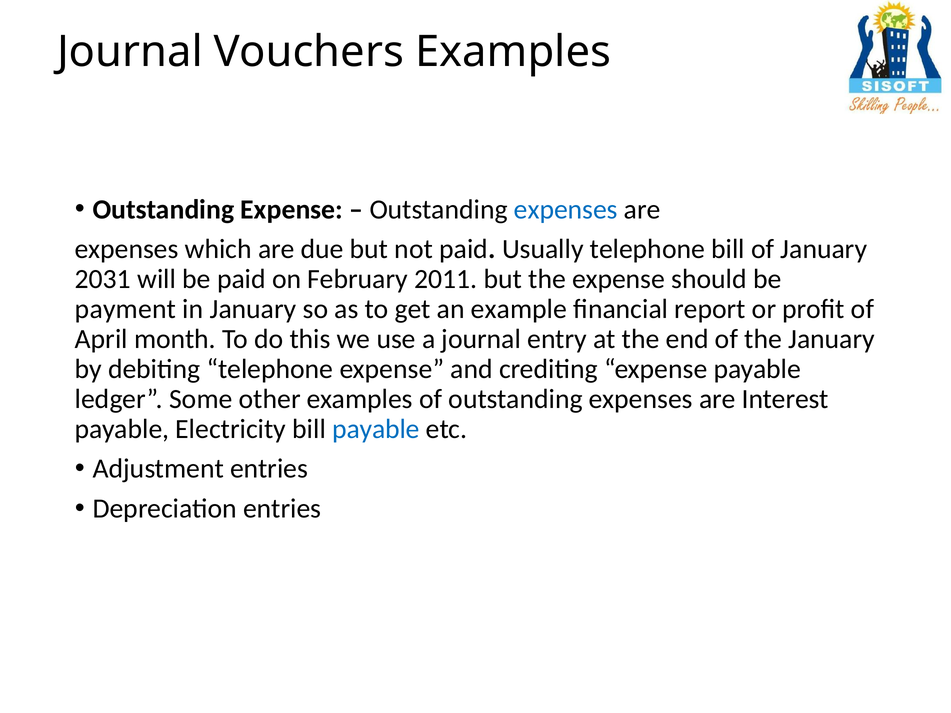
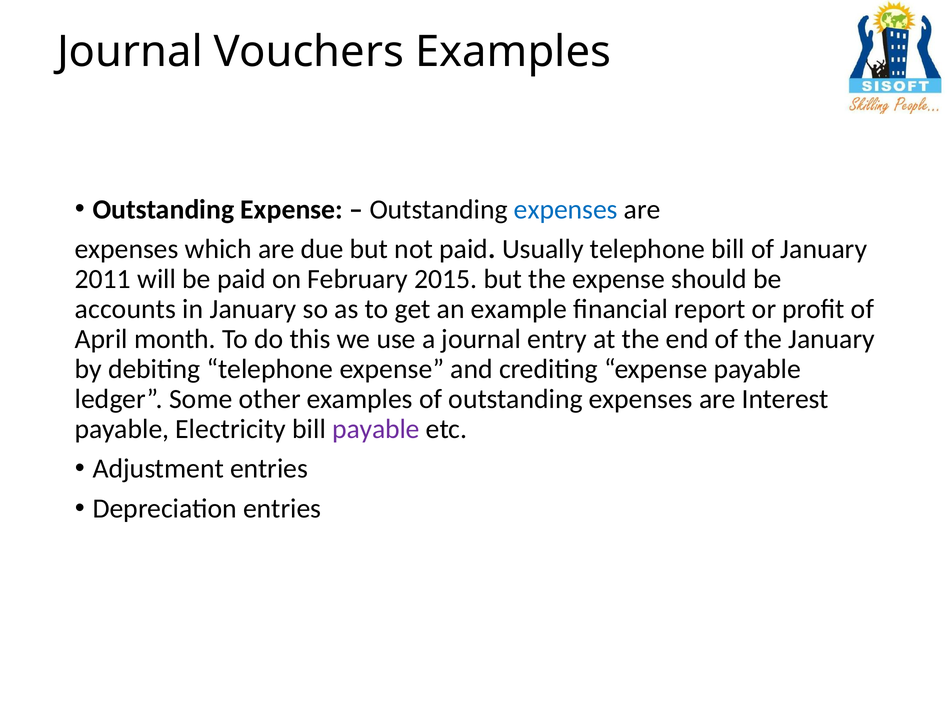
2031: 2031 -> 2011 (103, 279)
2011: 2011 -> 2015 (446, 279)
payment: payment -> accounts (126, 309)
payable colour: blue -> purple (376, 429)
